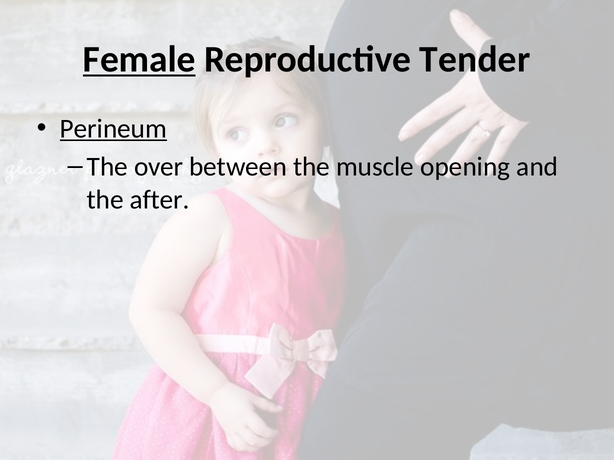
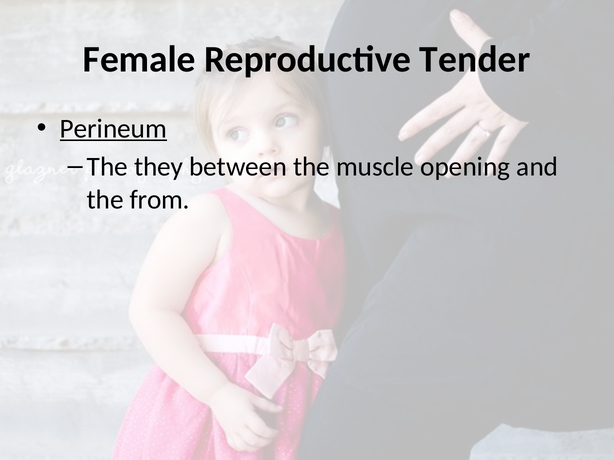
Female underline: present -> none (139, 59)
over: over -> they (159, 167)
after: after -> from (160, 200)
